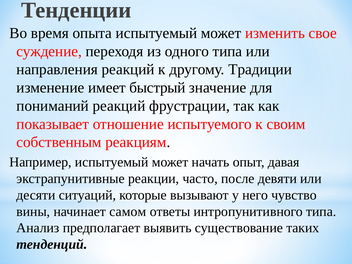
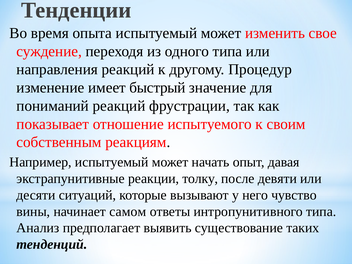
Традиции: Традиции -> Процедур (260, 69)
часто: часто -> толку (200, 179)
